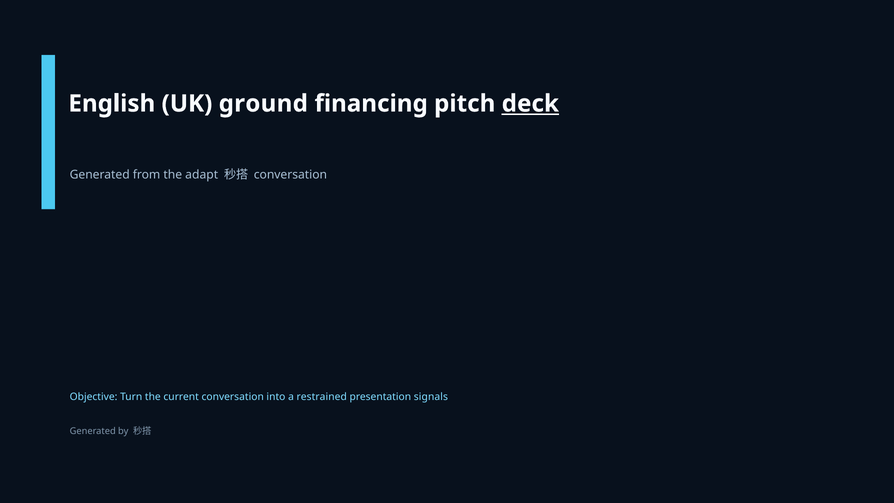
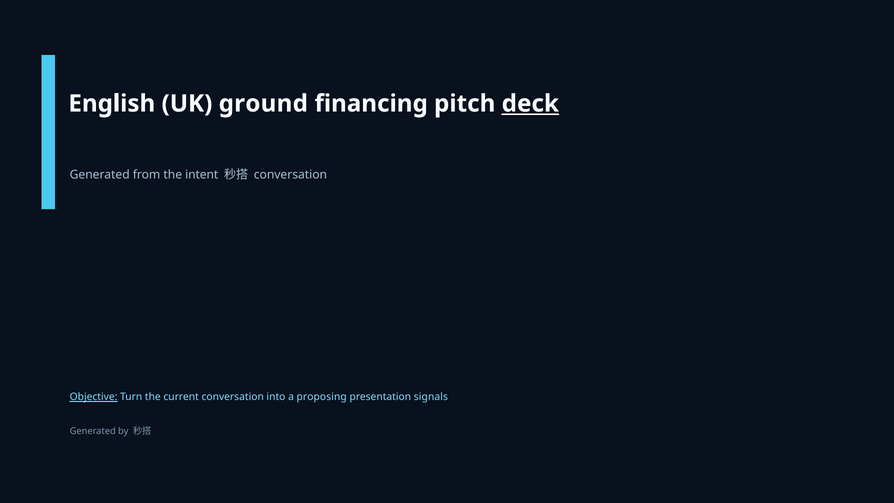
adapt: adapt -> intent (202, 175)
Objective underline: none -> present (94, 397)
restrained: restrained -> proposing (322, 397)
